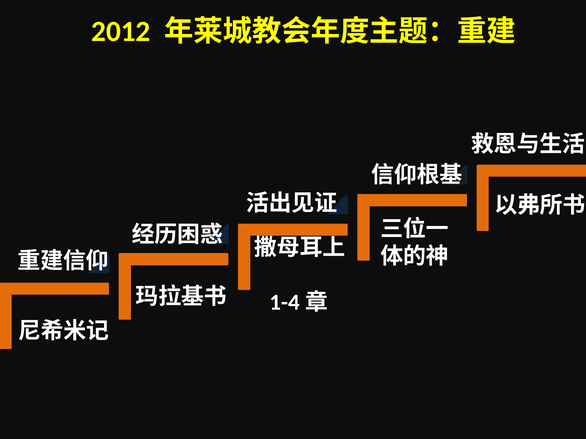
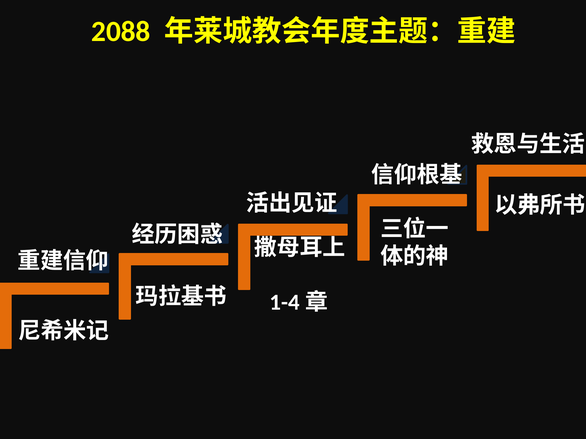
2012: 2012 -> 2088 (121, 32)
